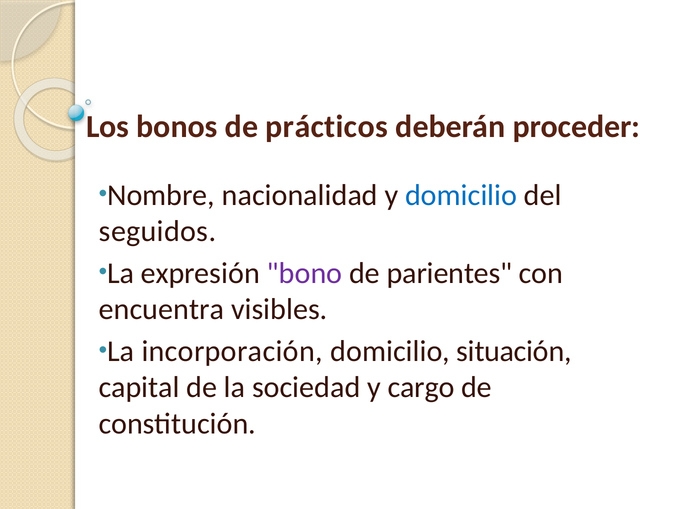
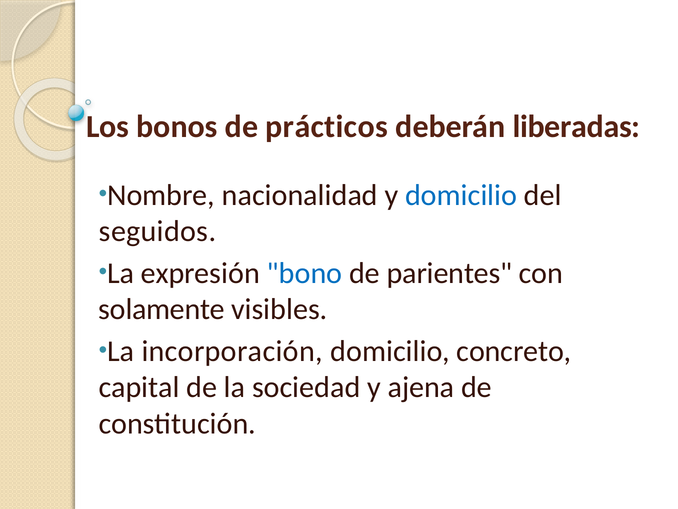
proceder: proceder -> liberadas (576, 127)
bono colour: purple -> blue (304, 273)
encuentra: encuentra -> solamente (162, 309)
situación: situación -> concreto (514, 351)
cargo: cargo -> ajena (421, 387)
